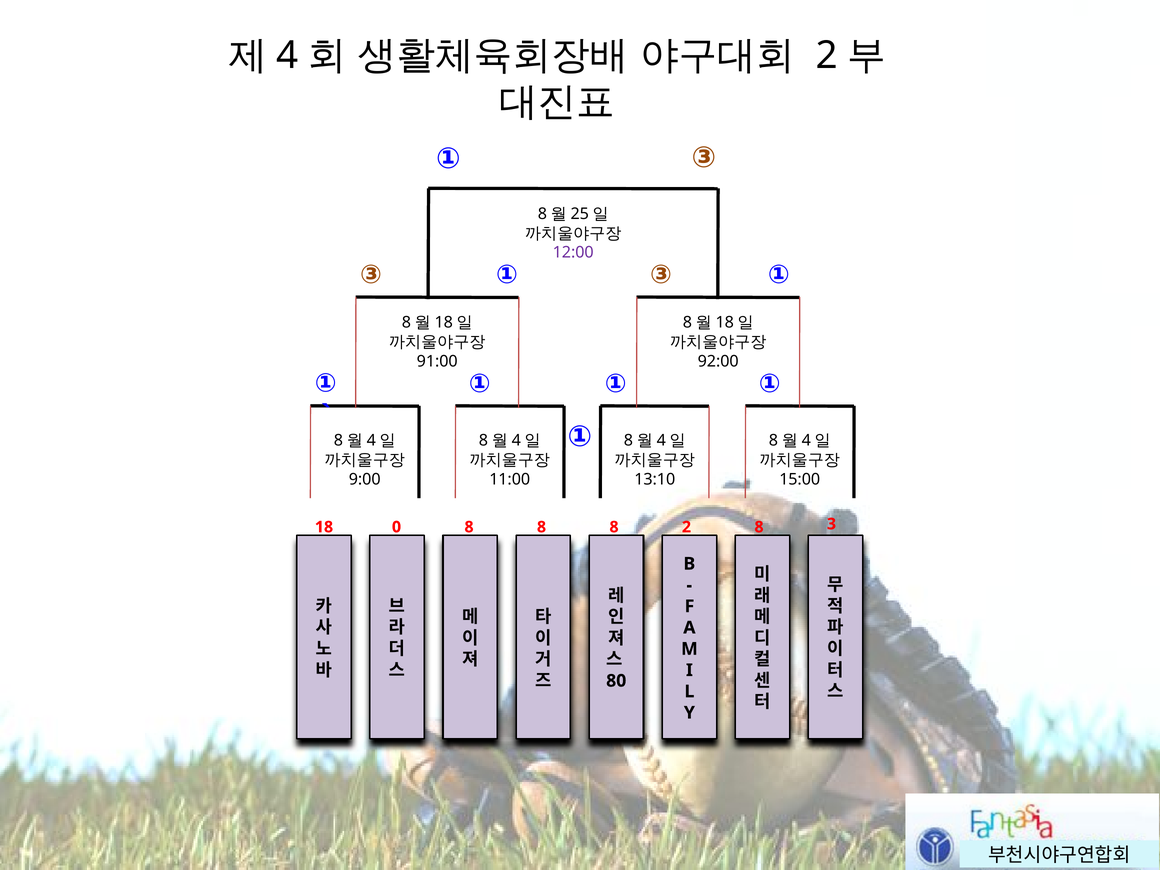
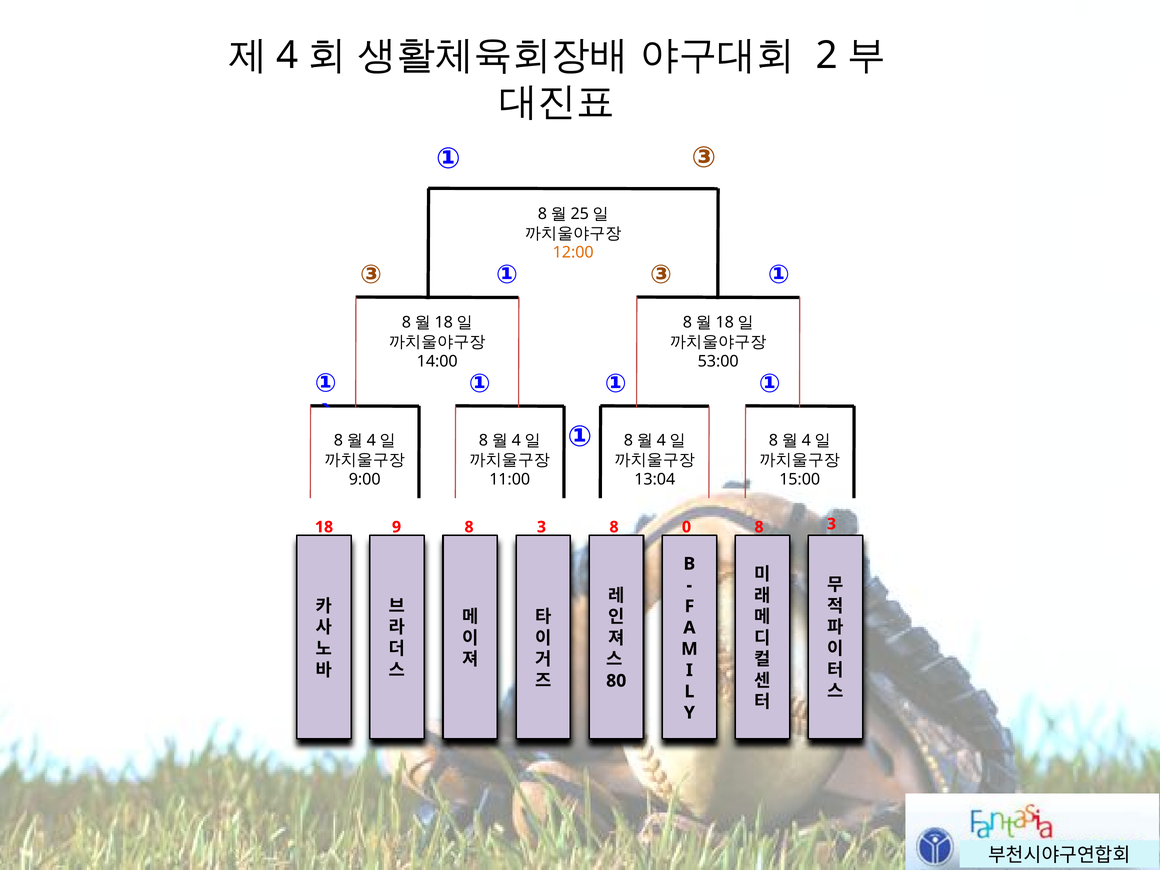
12:00 colour: purple -> orange (573, 253)
91:00: 91:00 -> 14:00 (437, 361)
92:00: 92:00 -> 53:00 (718, 361)
13:10: 13:10 -> 13:04 (655, 479)
0: 0 -> 9 (396, 527)
8: 8 -> 3 (541, 527)
8 2: 2 -> 0 (686, 527)
